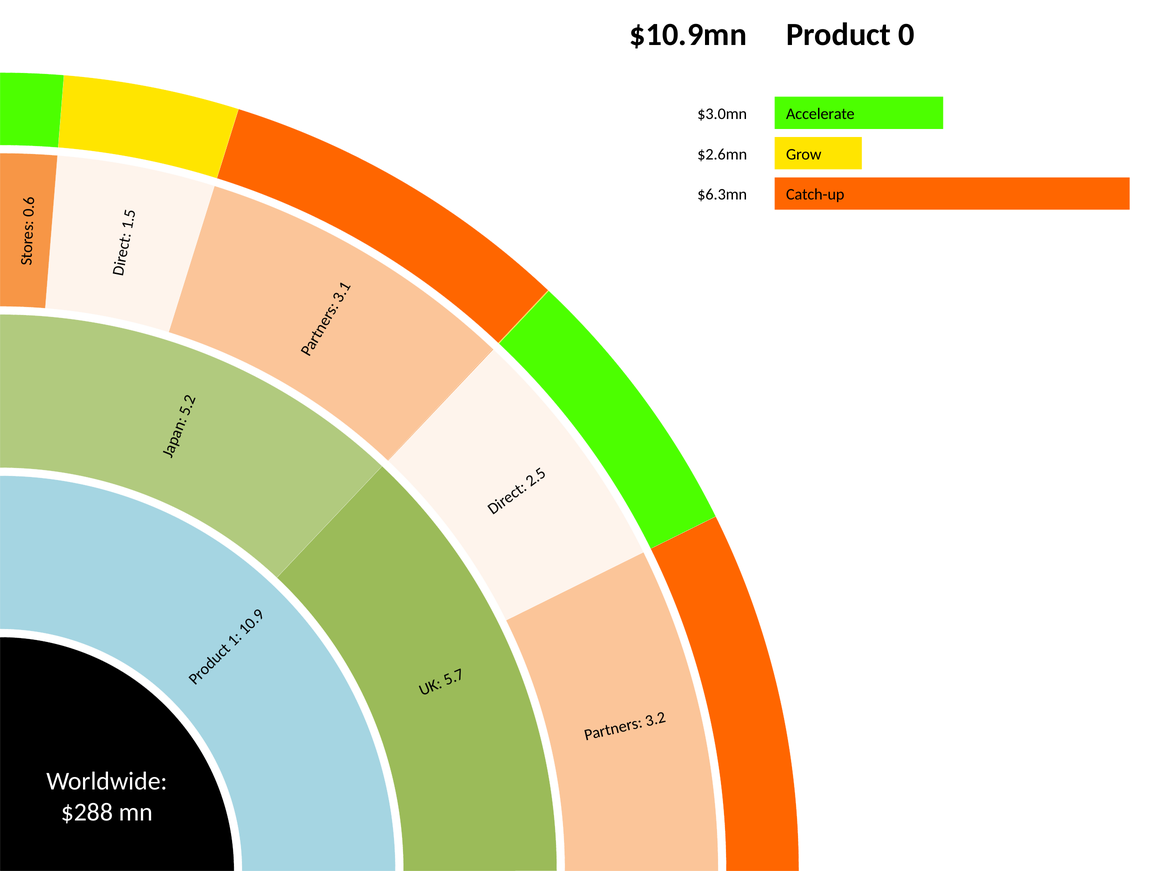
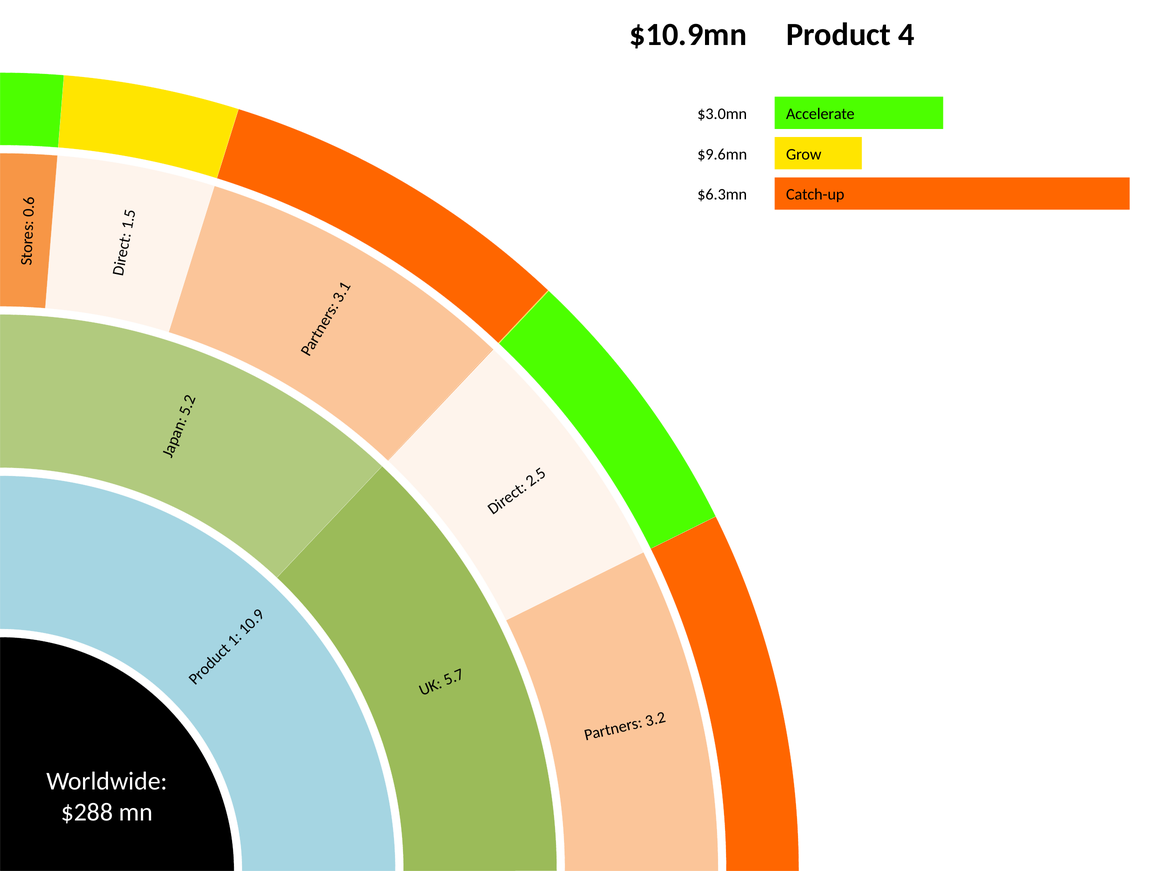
Product 0: 0 -> 4 (907, 35)
$2.6mn: $2.6mn -> $9.6mn (722, 154)
